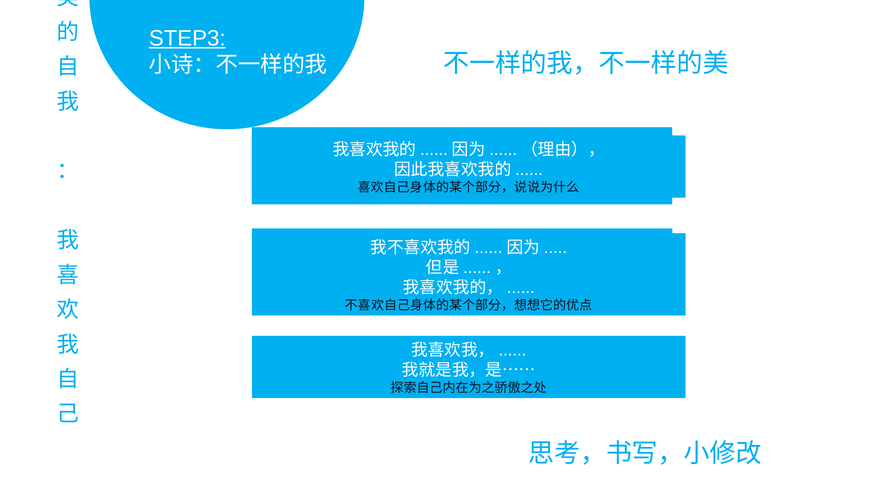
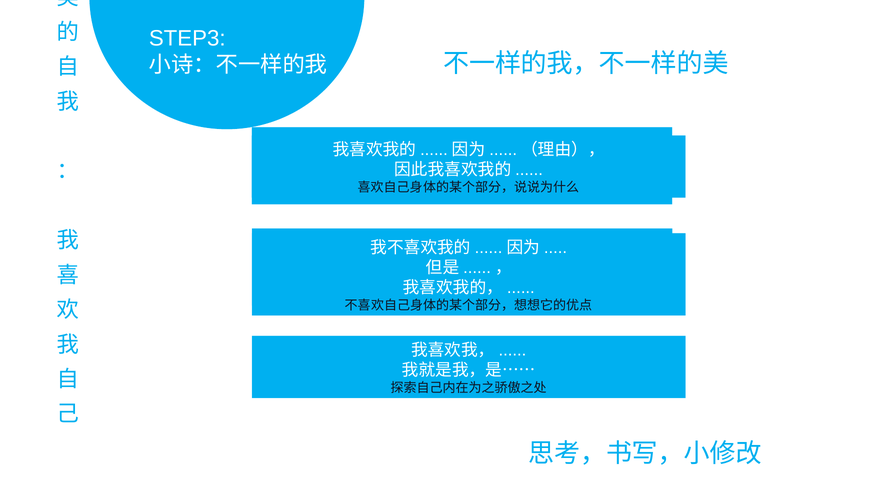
STEP3 underline: present -> none (187, 38)
